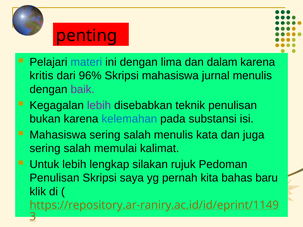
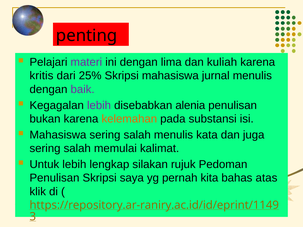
materi colour: blue -> purple (86, 62)
dalam: dalam -> kuliah (222, 62)
96%: 96% -> 25% (90, 76)
teknik: teknik -> alenia (190, 105)
kelemahan colour: blue -> orange (129, 119)
baru: baru -> atas (267, 178)
